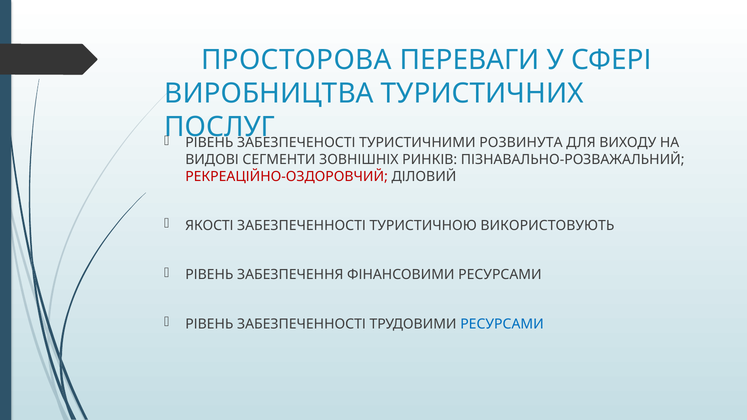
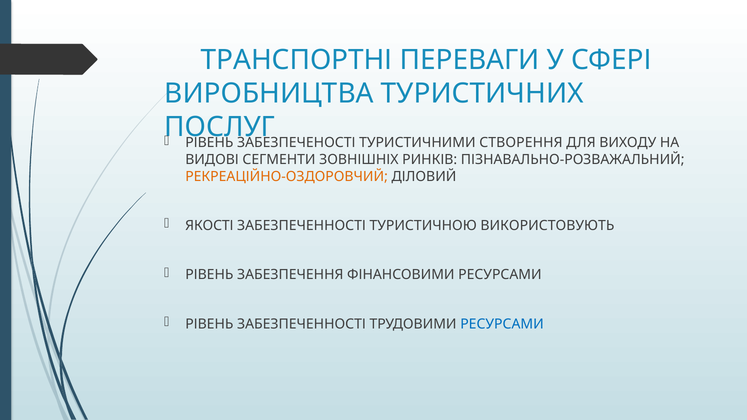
ПРОСТОРОВА: ПРОСТОРОВА -> ТРАНСПОРТНІ (297, 60)
РОЗВИНУТА: РОЗВИНУТА -> СТВОРЕННЯ (521, 143)
РЕКРЕАЦІЙНО-ОЗДОРОВЧИЙ colour: red -> orange (287, 177)
